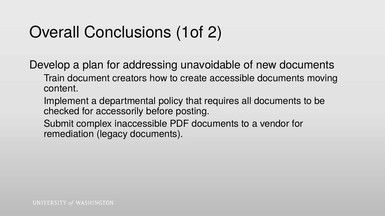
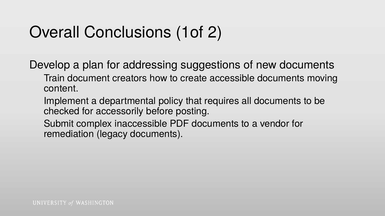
unavoidable: unavoidable -> suggestions (211, 65)
